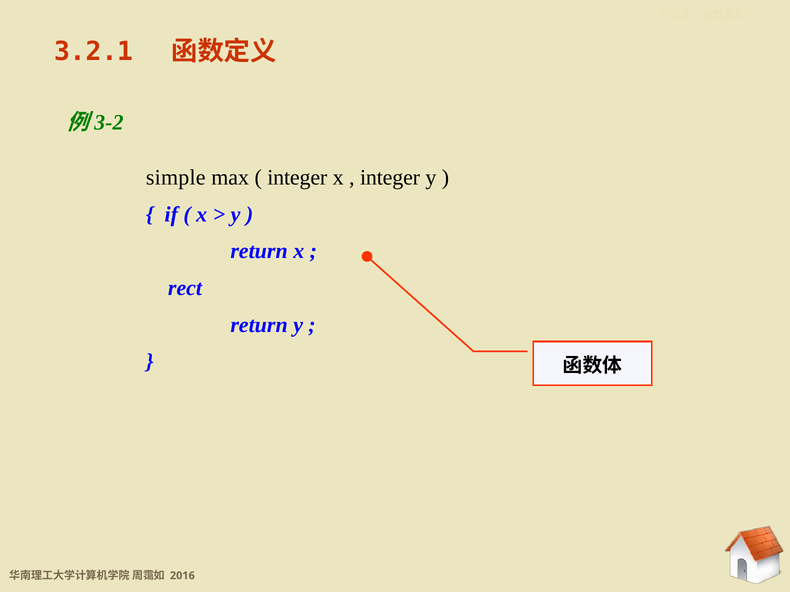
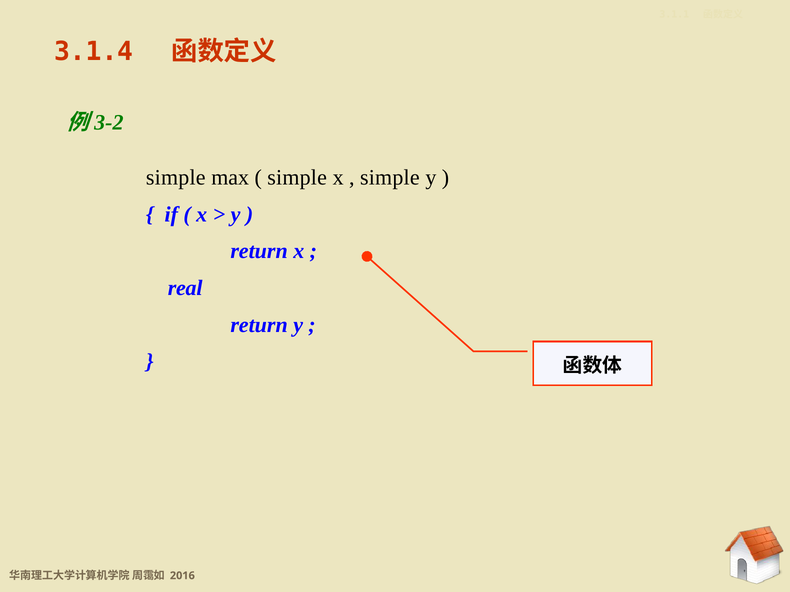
3.2.1: 3.2.1 -> 3.1.4 (94, 52)
integer: integer -> simple (297, 178)
integer: integer -> simple (390, 178)
rect: rect -> real (185, 288)
